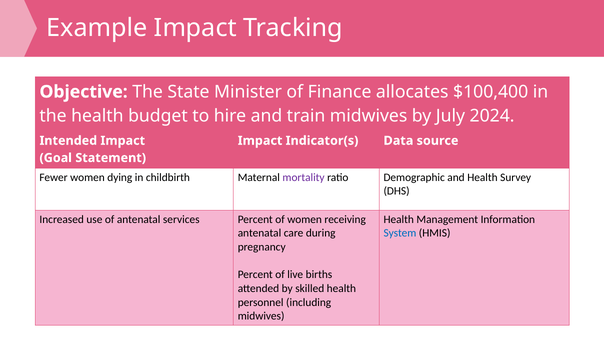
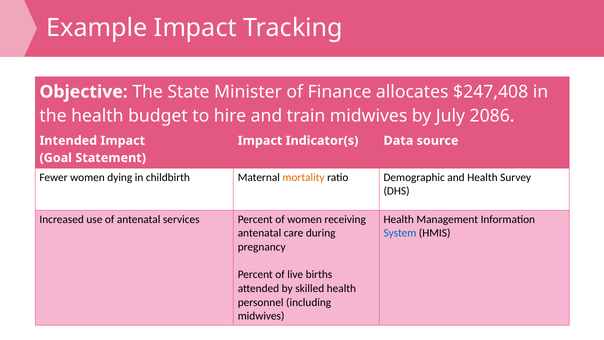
$100,400: $100,400 -> $247,408 (491, 92)
2024: 2024 -> 2086 (492, 116)
mortality colour: purple -> orange (304, 177)
